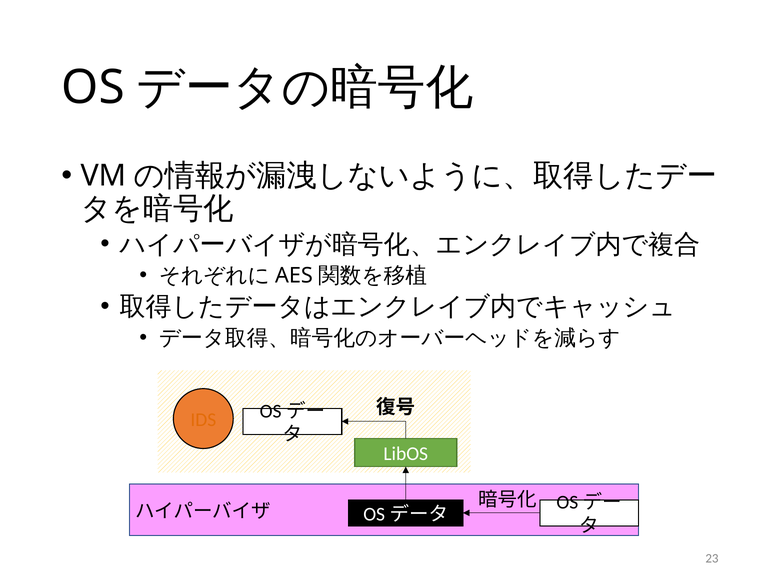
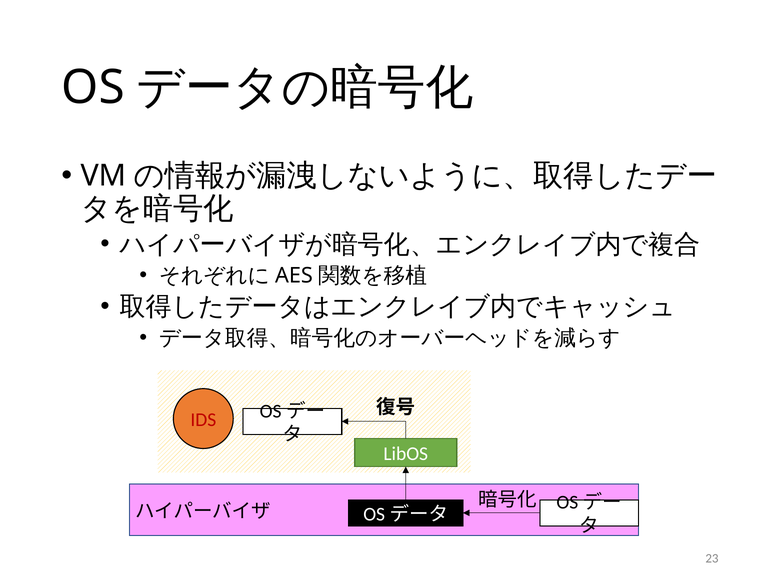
IDS colour: orange -> red (203, 420)
